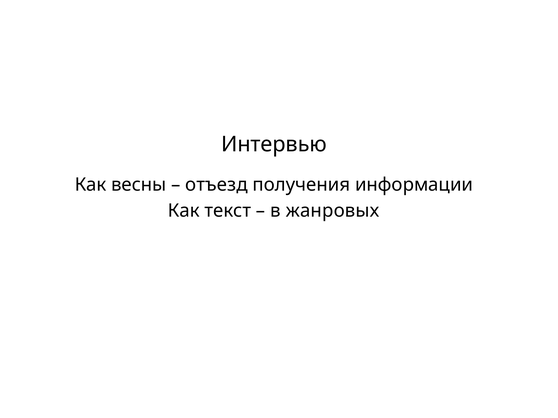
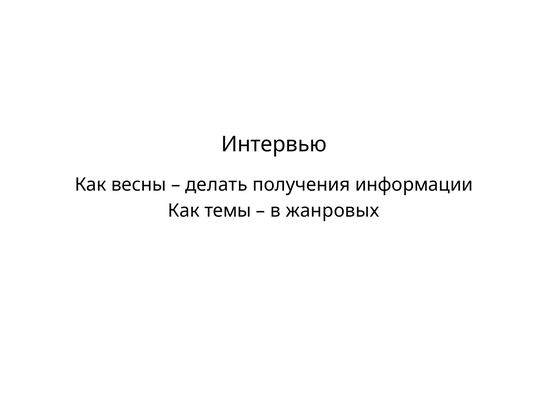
отъезд: отъезд -> делать (216, 185)
текст: текст -> темы (228, 211)
